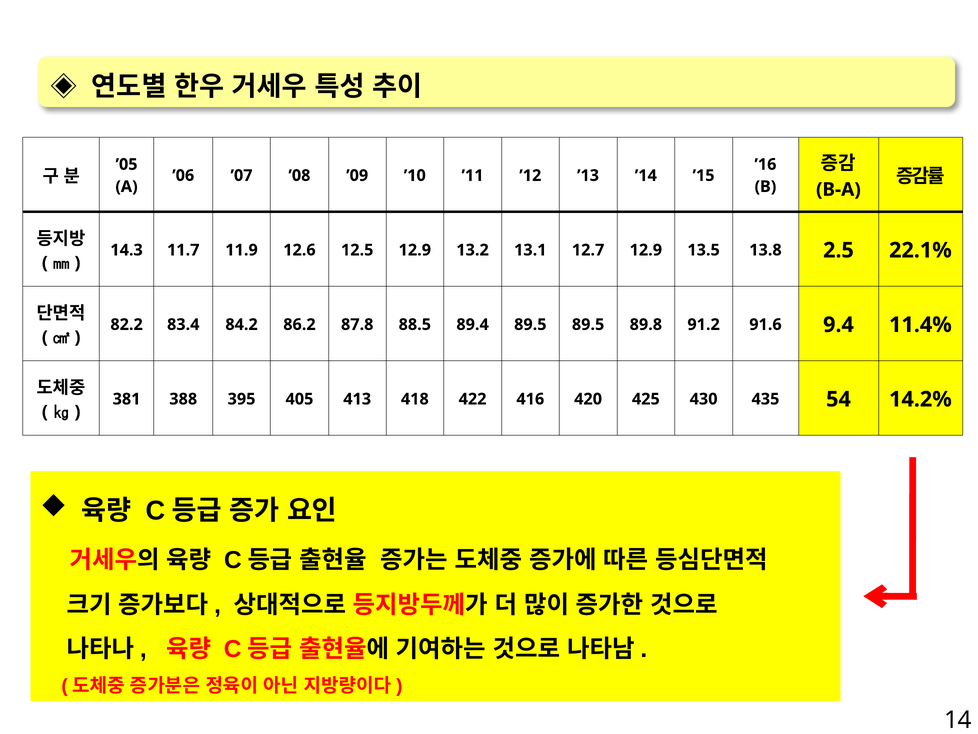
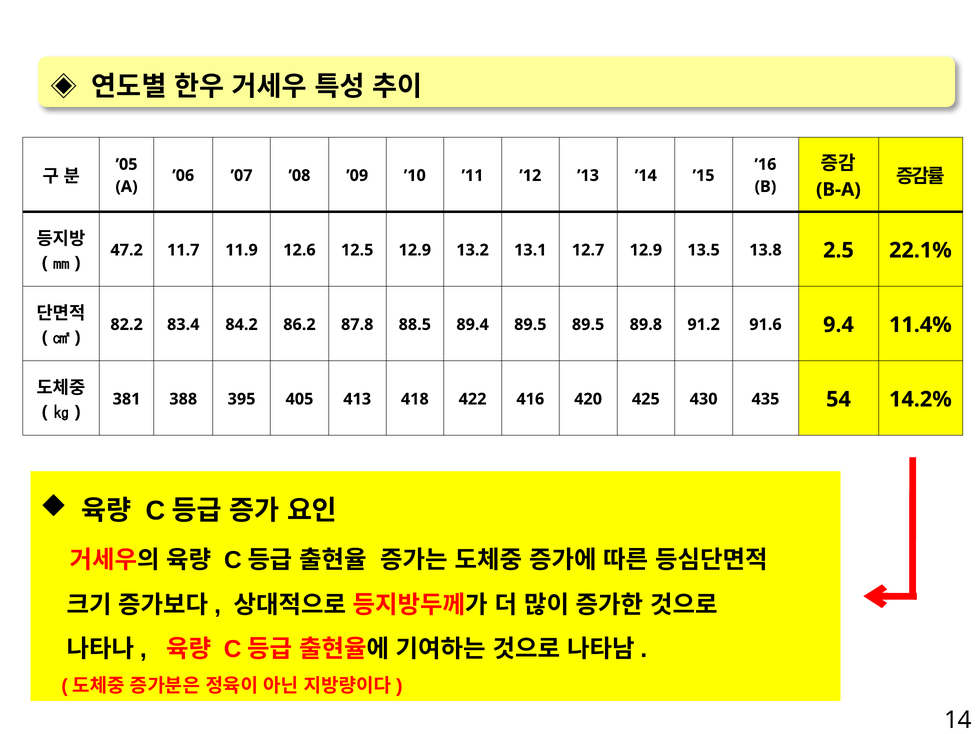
14.3: 14.3 -> 47.2 (127, 250)
